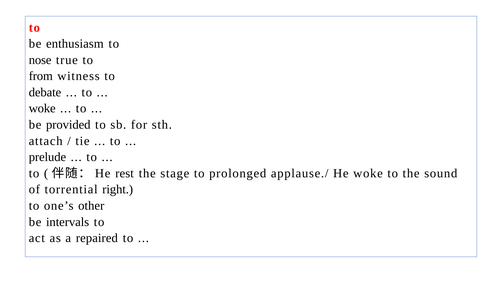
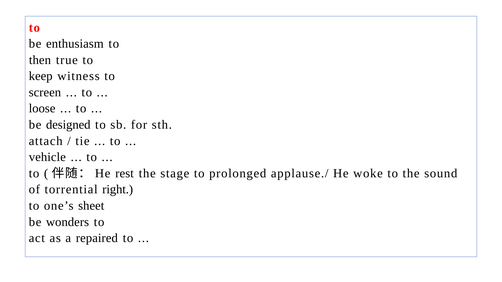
nose: nose -> then (40, 60)
from: from -> keep (41, 76)
debate: debate -> screen (45, 92)
woke: woke -> loose (42, 109)
provided: provided -> designed (68, 125)
prelude: prelude -> vehicle (47, 157)
other: other -> sheet (91, 206)
intervals: intervals -> wonders (68, 222)
